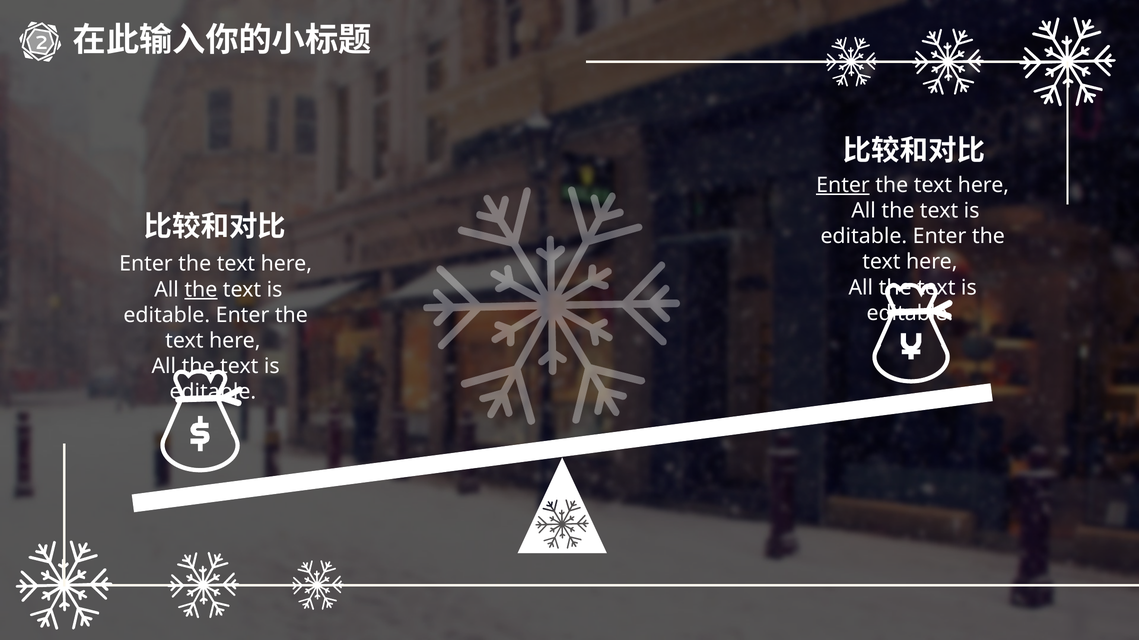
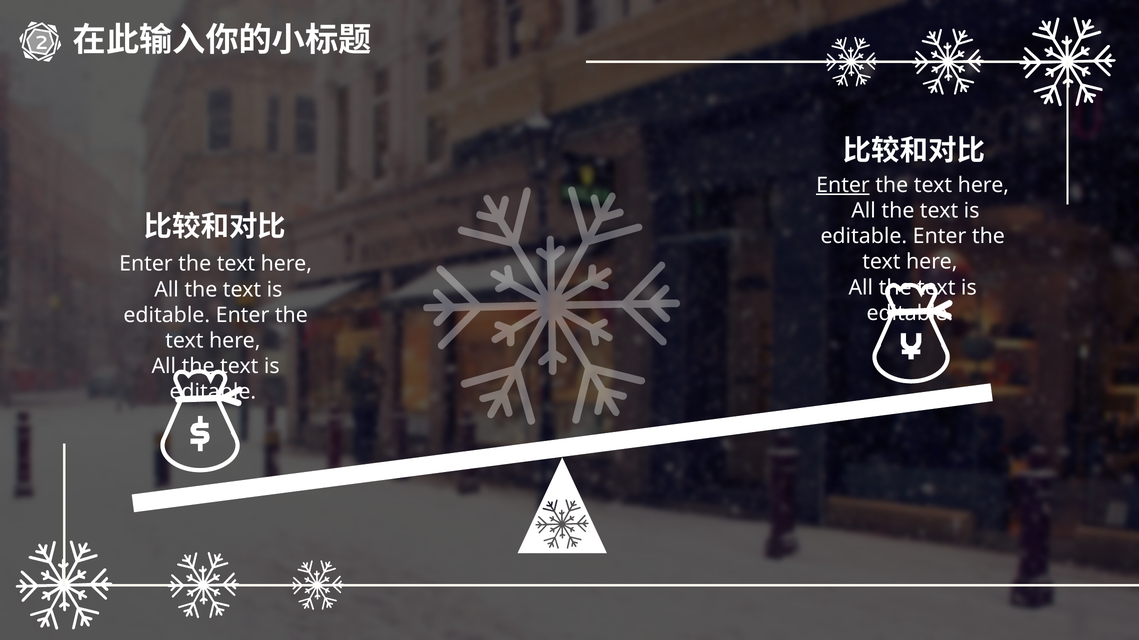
the underline: present -> none (201, 290)
